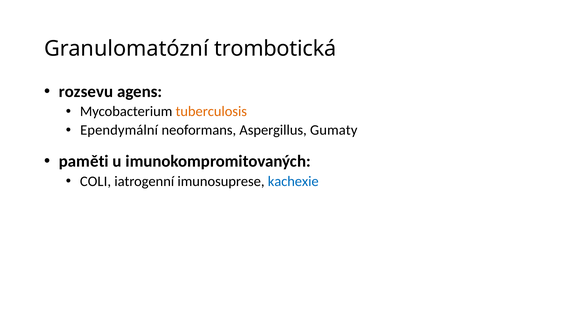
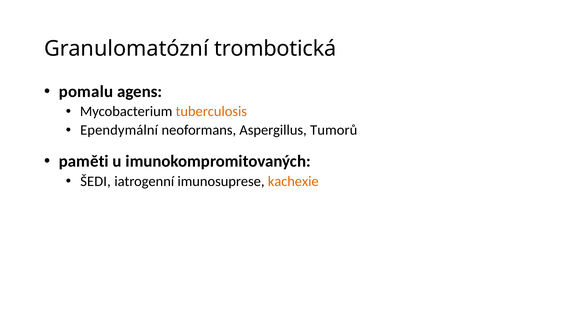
rozsevu: rozsevu -> pomalu (86, 91)
Gumaty: Gumaty -> Tumorů (334, 130)
COLI: COLI -> ŠEDI (95, 181)
kachexie colour: blue -> orange (293, 181)
